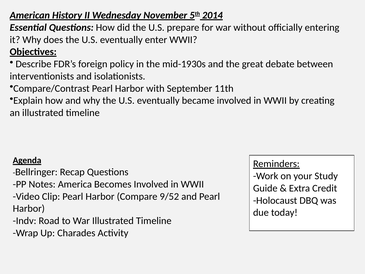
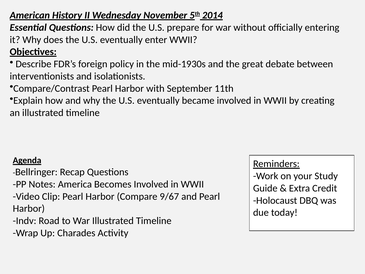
9/52: 9/52 -> 9/67 (169, 196)
